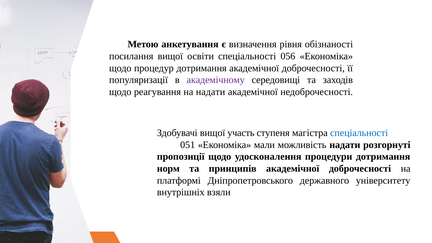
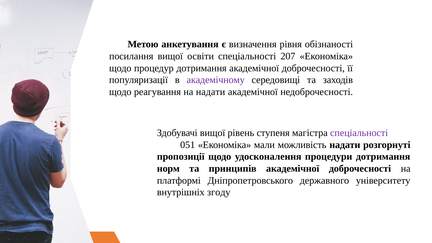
056: 056 -> 207 (288, 56)
участь: участь -> рівень (241, 133)
спеціальності colour: blue -> purple (359, 133)
взяли: взяли -> згоду (219, 192)
